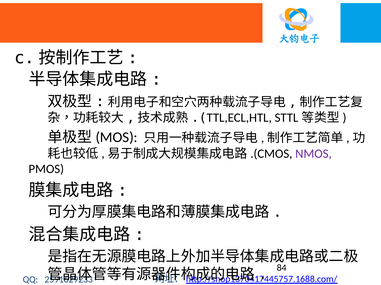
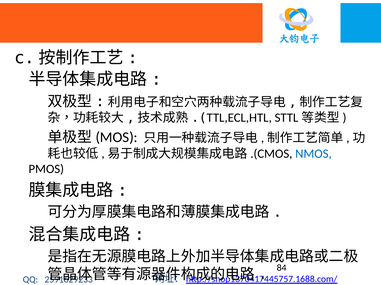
NMOS colour: purple -> blue (313, 154)
